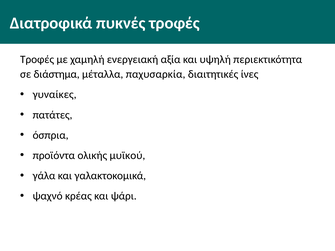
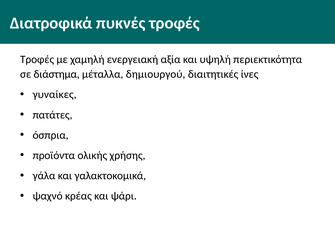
παχυσαρκία: παχυσαρκία -> δημιουργού (156, 74)
μυϊκού: μυϊκού -> χρήσης (127, 156)
